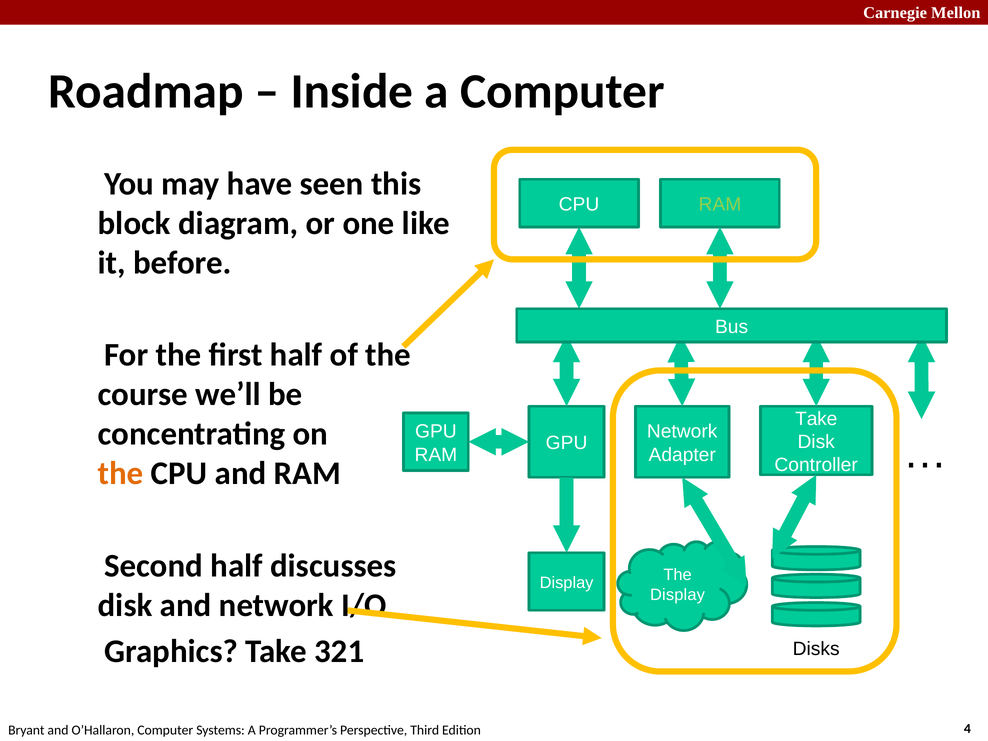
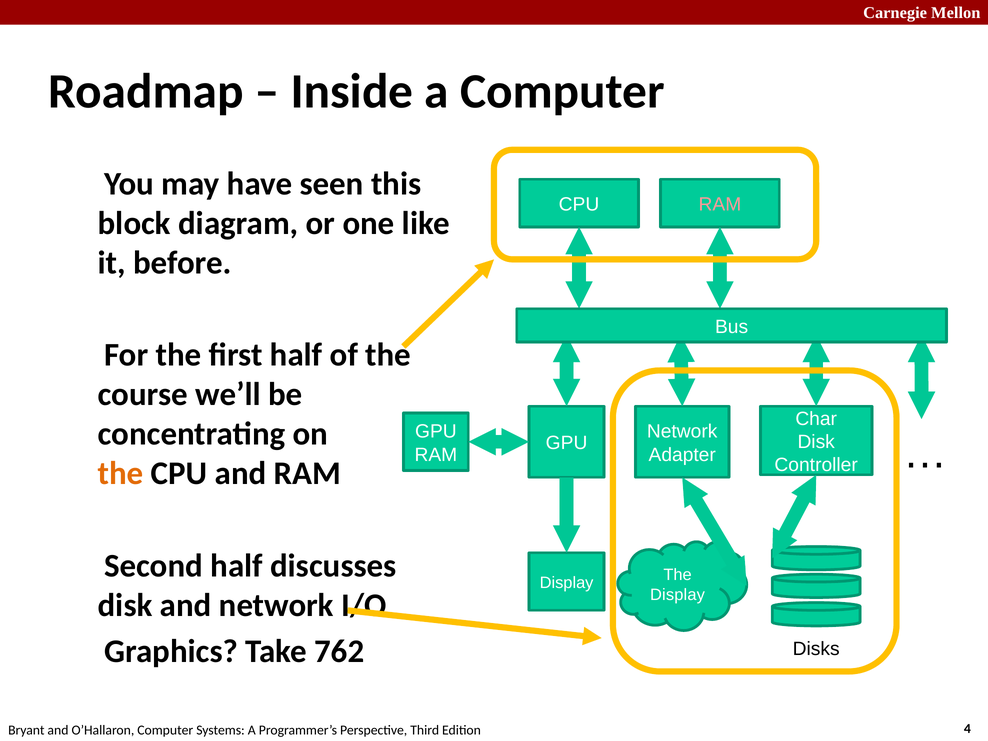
RAM colour: light green -> pink (720, 204)
Take: Take -> Char (816, 419)
321: 321 -> 762 (339, 651)
